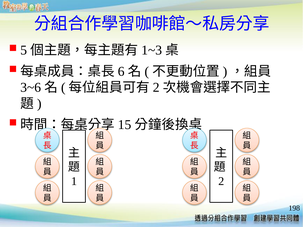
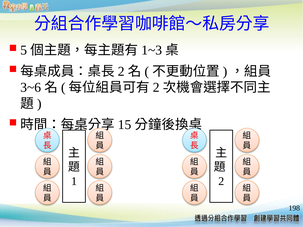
6: 6 -> 2 (121, 71)
